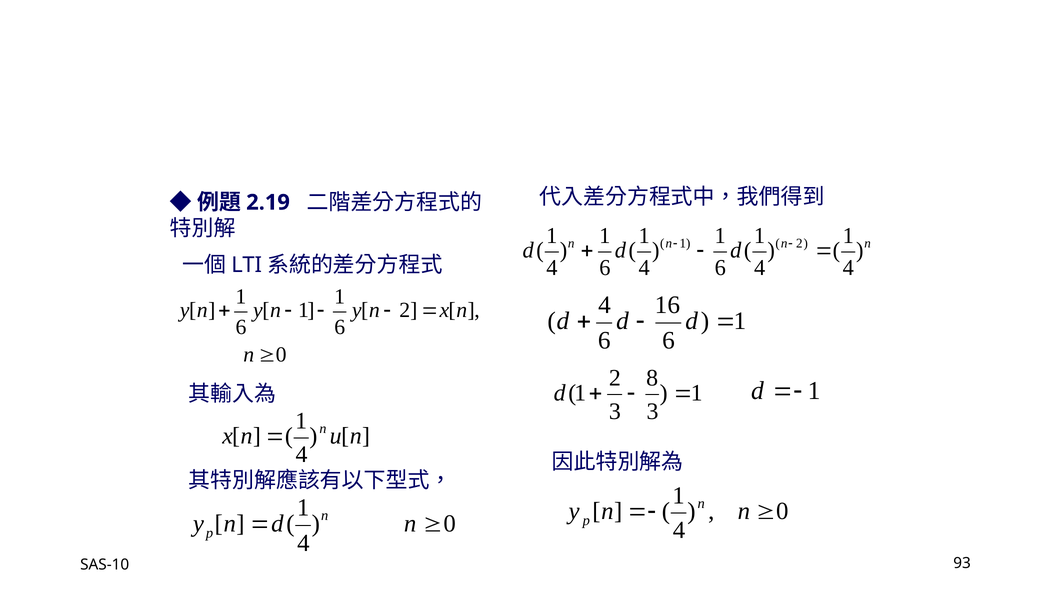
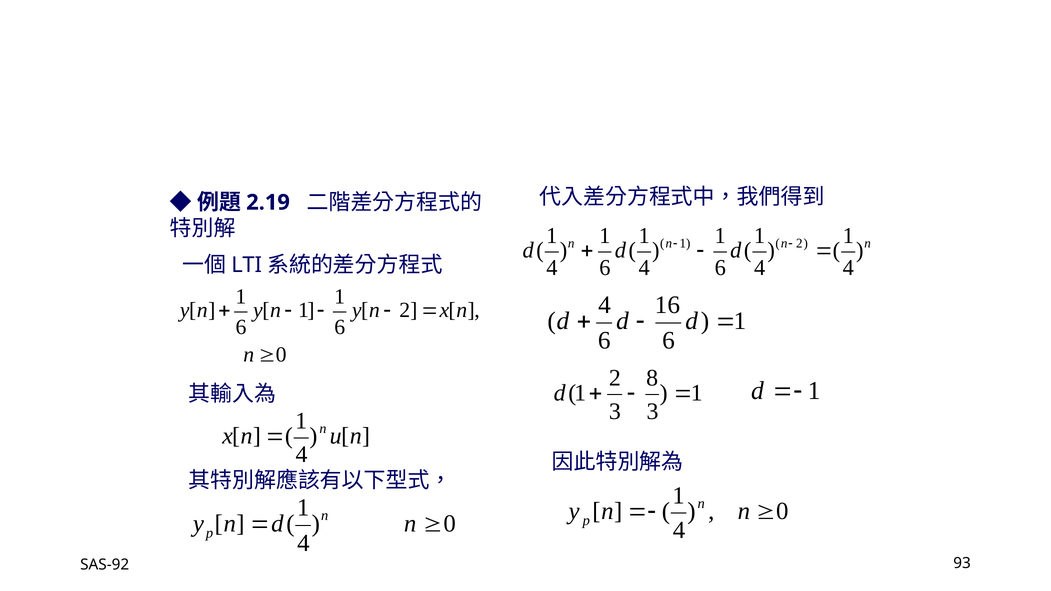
SAS-10: SAS-10 -> SAS-92 (105, 565)
